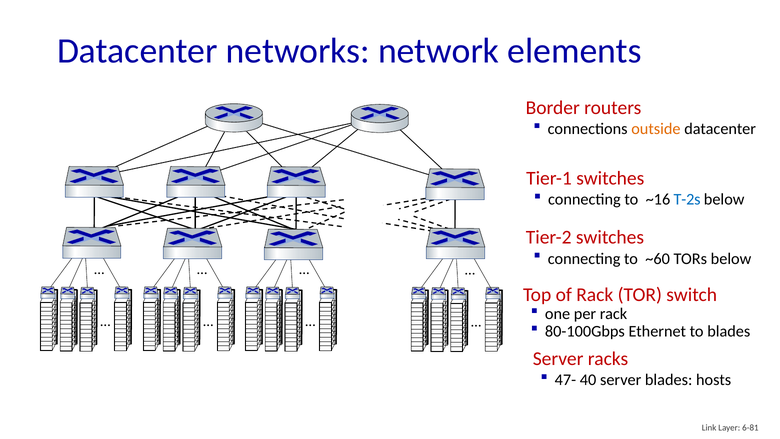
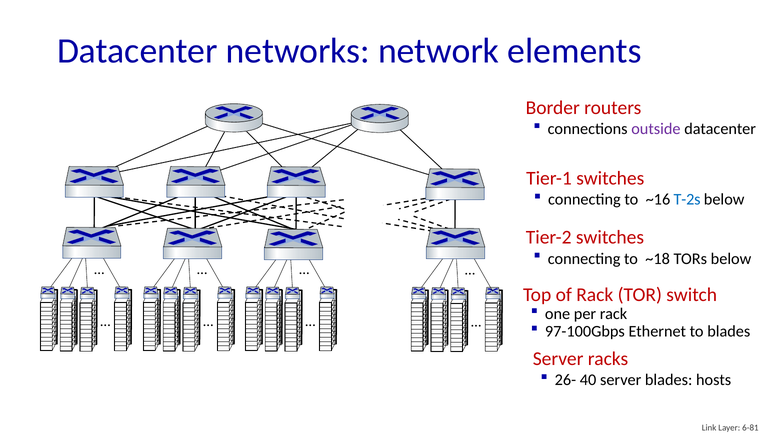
outside colour: orange -> purple (656, 129)
~60: ~60 -> ~18 (658, 259)
80-100Gbps: 80-100Gbps -> 97-100Gbps (585, 331)
47-: 47- -> 26- (565, 380)
